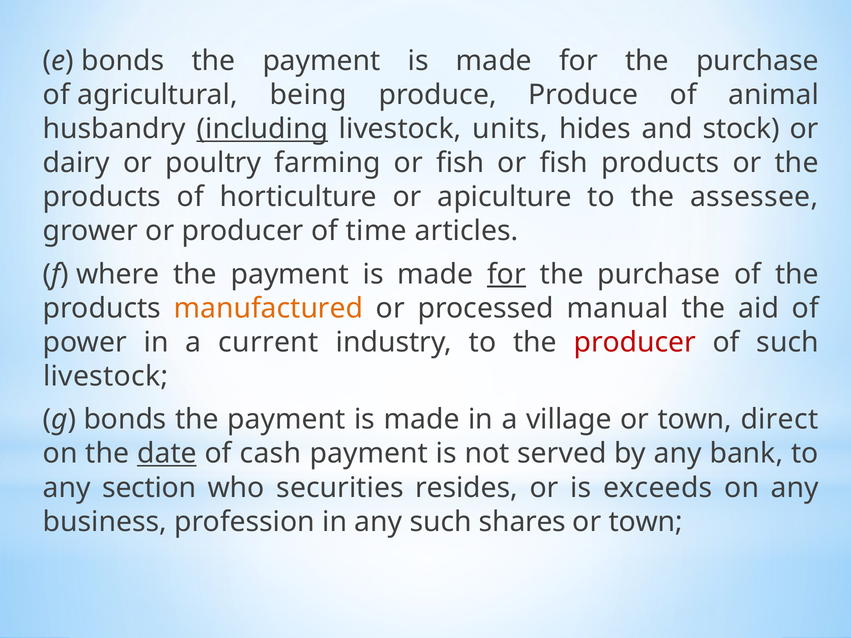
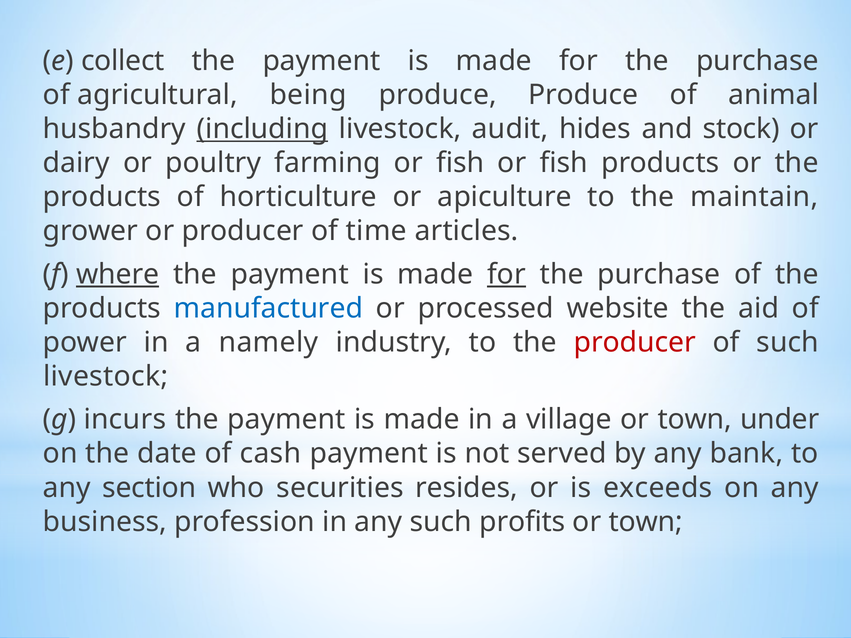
e bonds: bonds -> collect (123, 61)
units: units -> audit (510, 129)
assessee: assessee -> maintain (754, 197)
where underline: none -> present (118, 274)
manufactured colour: orange -> blue (268, 308)
manual: manual -> website (618, 308)
current: current -> namely (268, 342)
g bonds: bonds -> incurs (125, 420)
direct: direct -> under (780, 420)
date underline: present -> none (167, 454)
shares: shares -> profits (522, 522)
